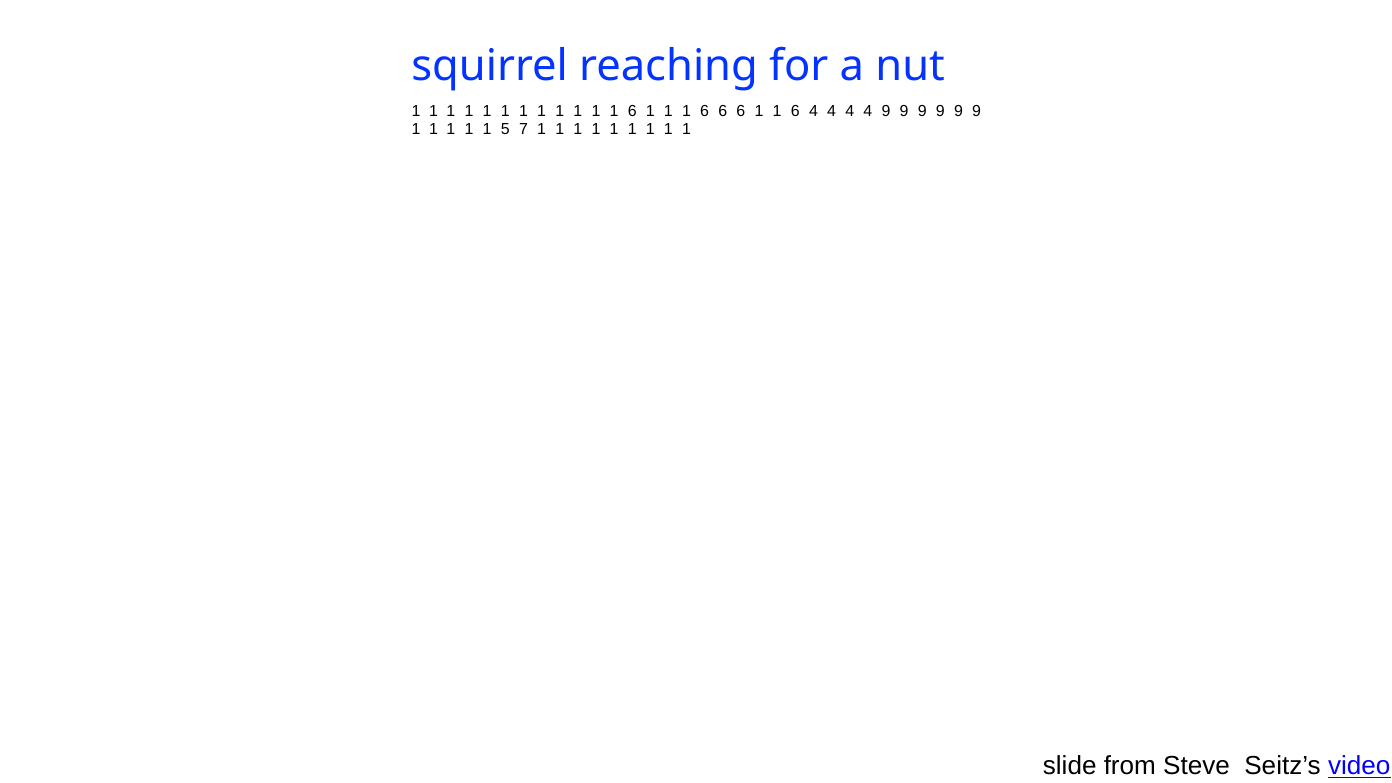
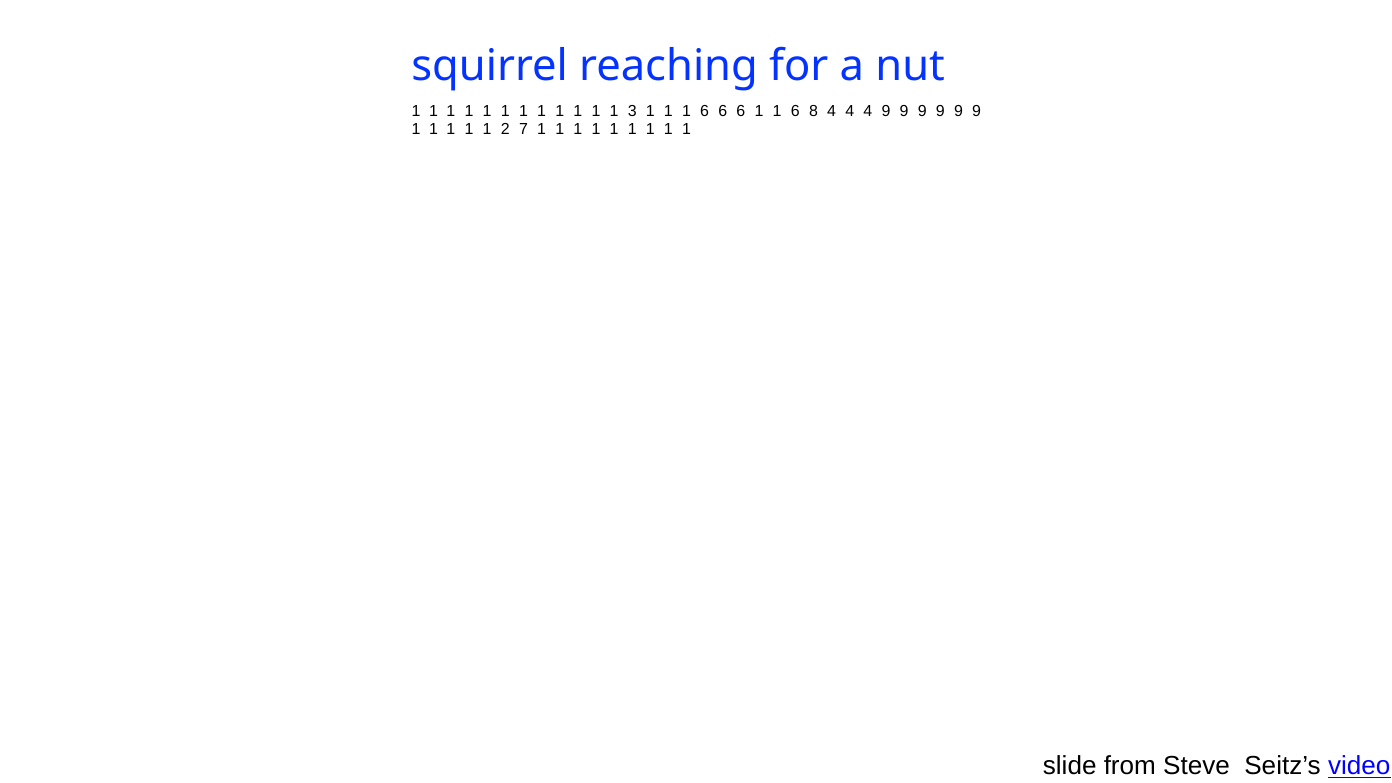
6: 6 -> 3 (632, 111)
6 4: 4 -> 8 (813, 111)
5: 5 -> 2 (505, 130)
